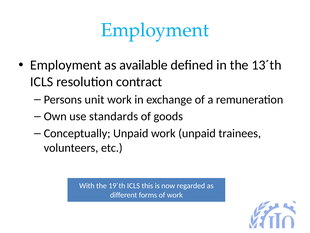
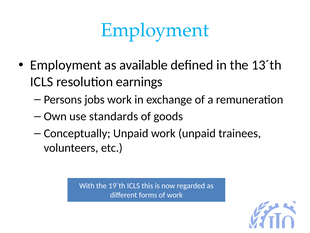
contract: contract -> earnings (139, 82)
unit: unit -> jobs (95, 99)
